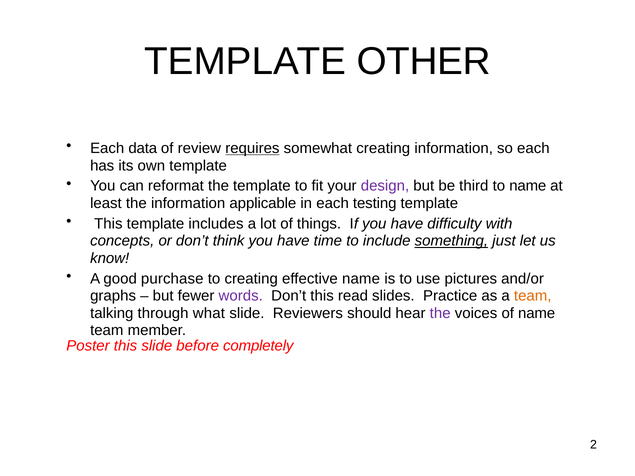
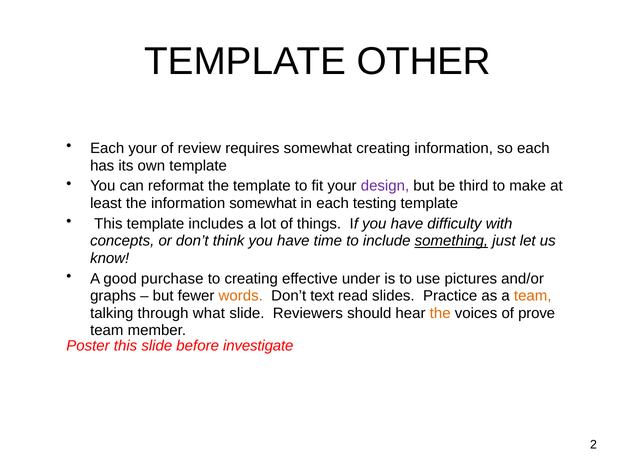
Each data: data -> your (143, 148)
requires underline: present -> none (252, 148)
to name: name -> make (528, 186)
information applicable: applicable -> somewhat (263, 203)
effective name: name -> under (361, 279)
words colour: purple -> orange (241, 296)
Don’t this: this -> text (322, 296)
the colour: purple -> orange (440, 313)
of name: name -> prove (537, 313)
completely: completely -> investigate (258, 346)
